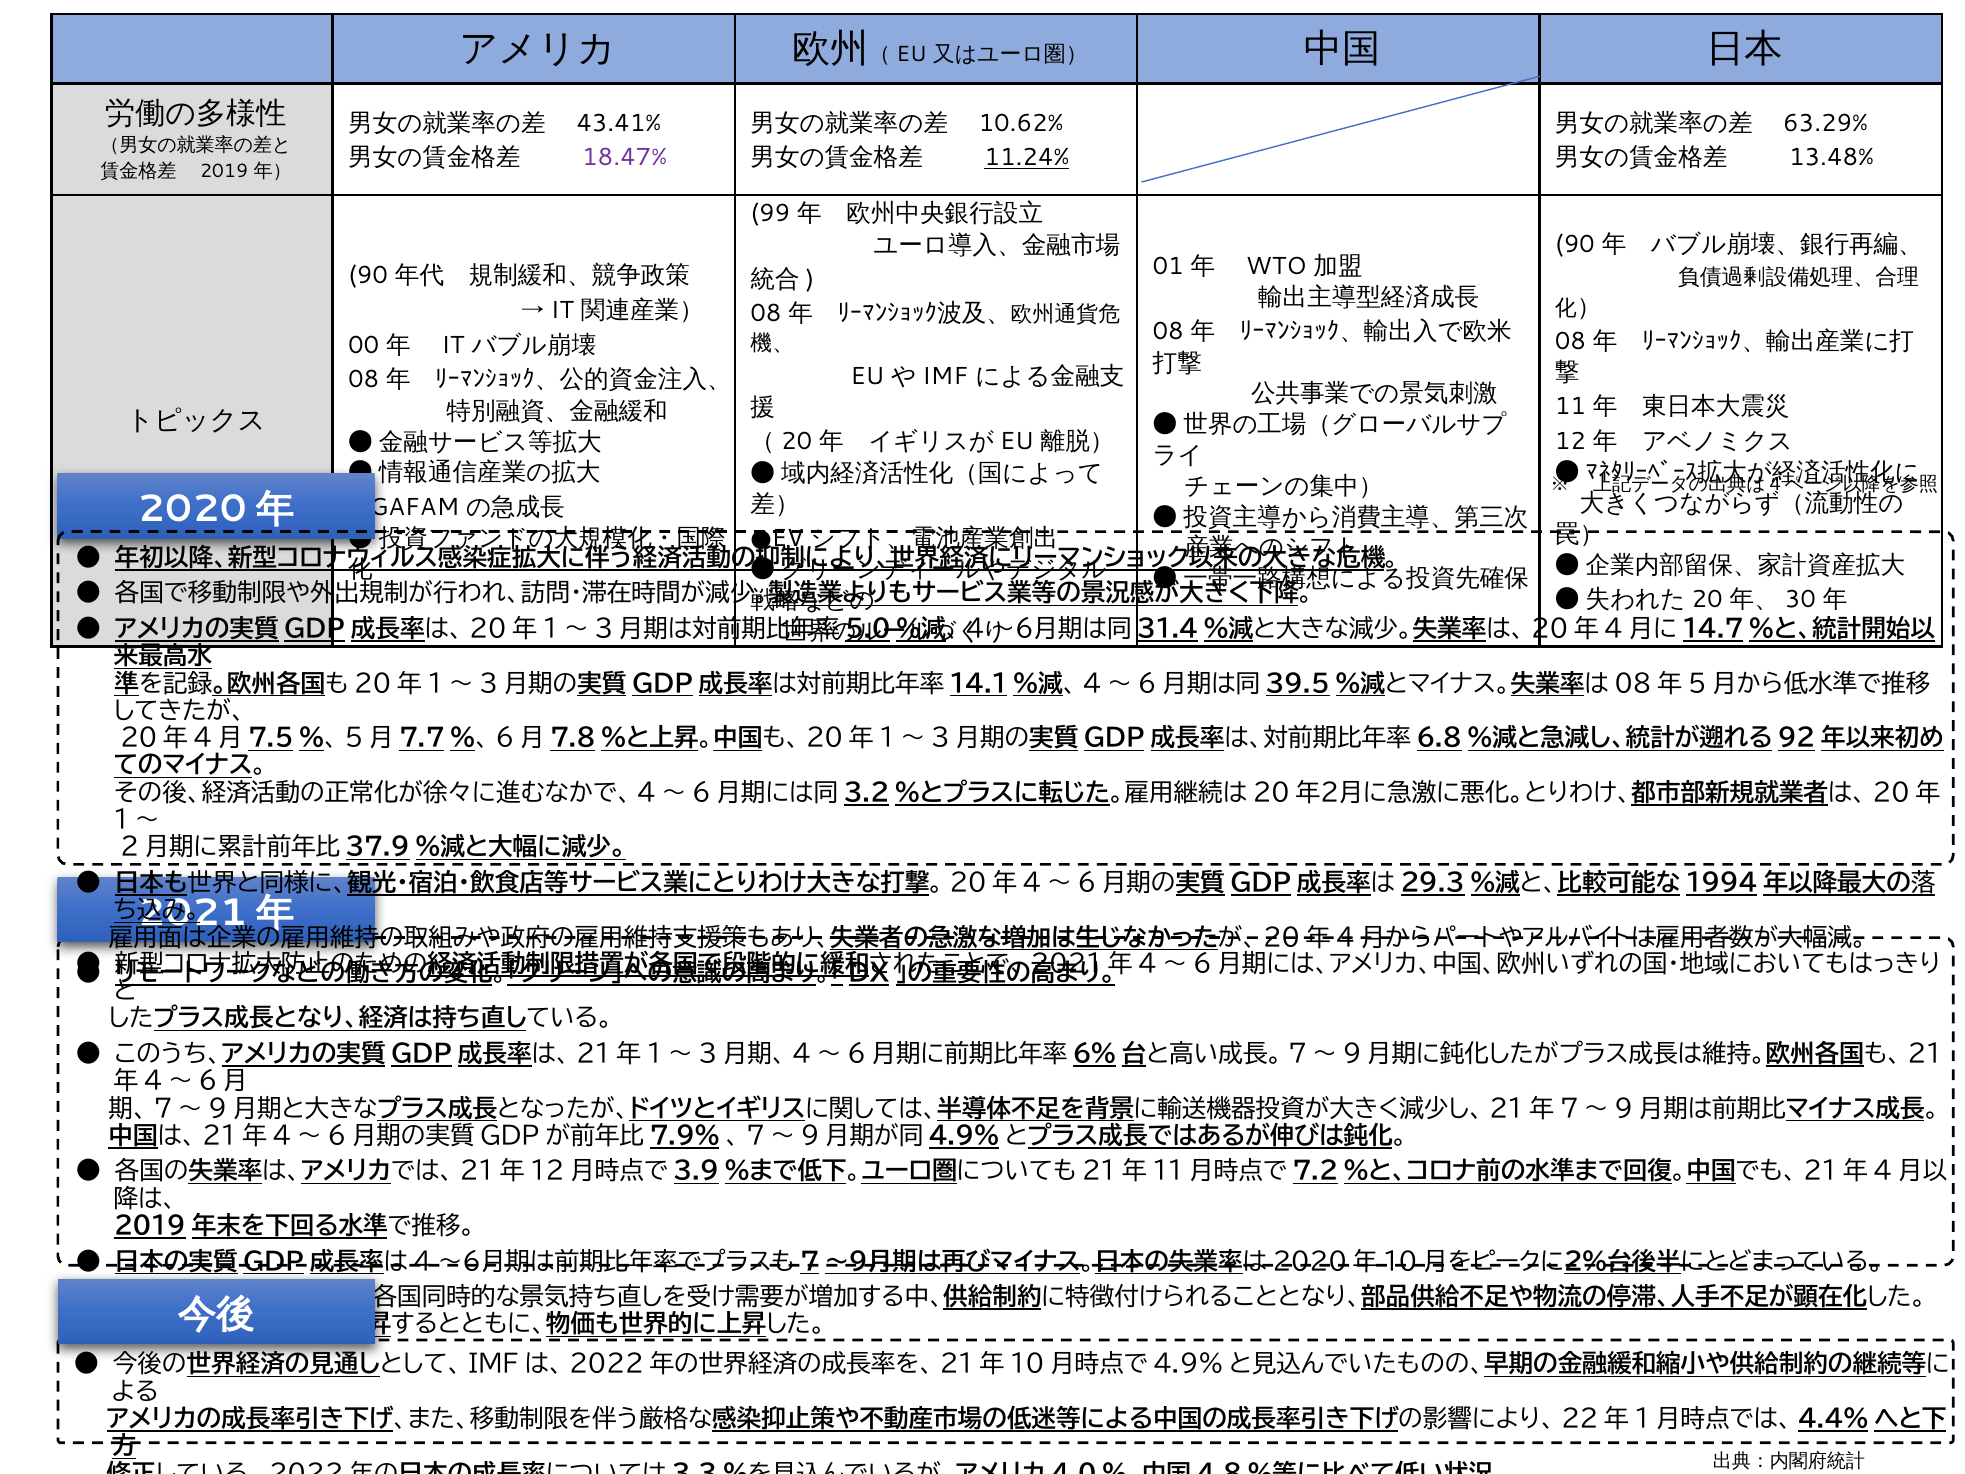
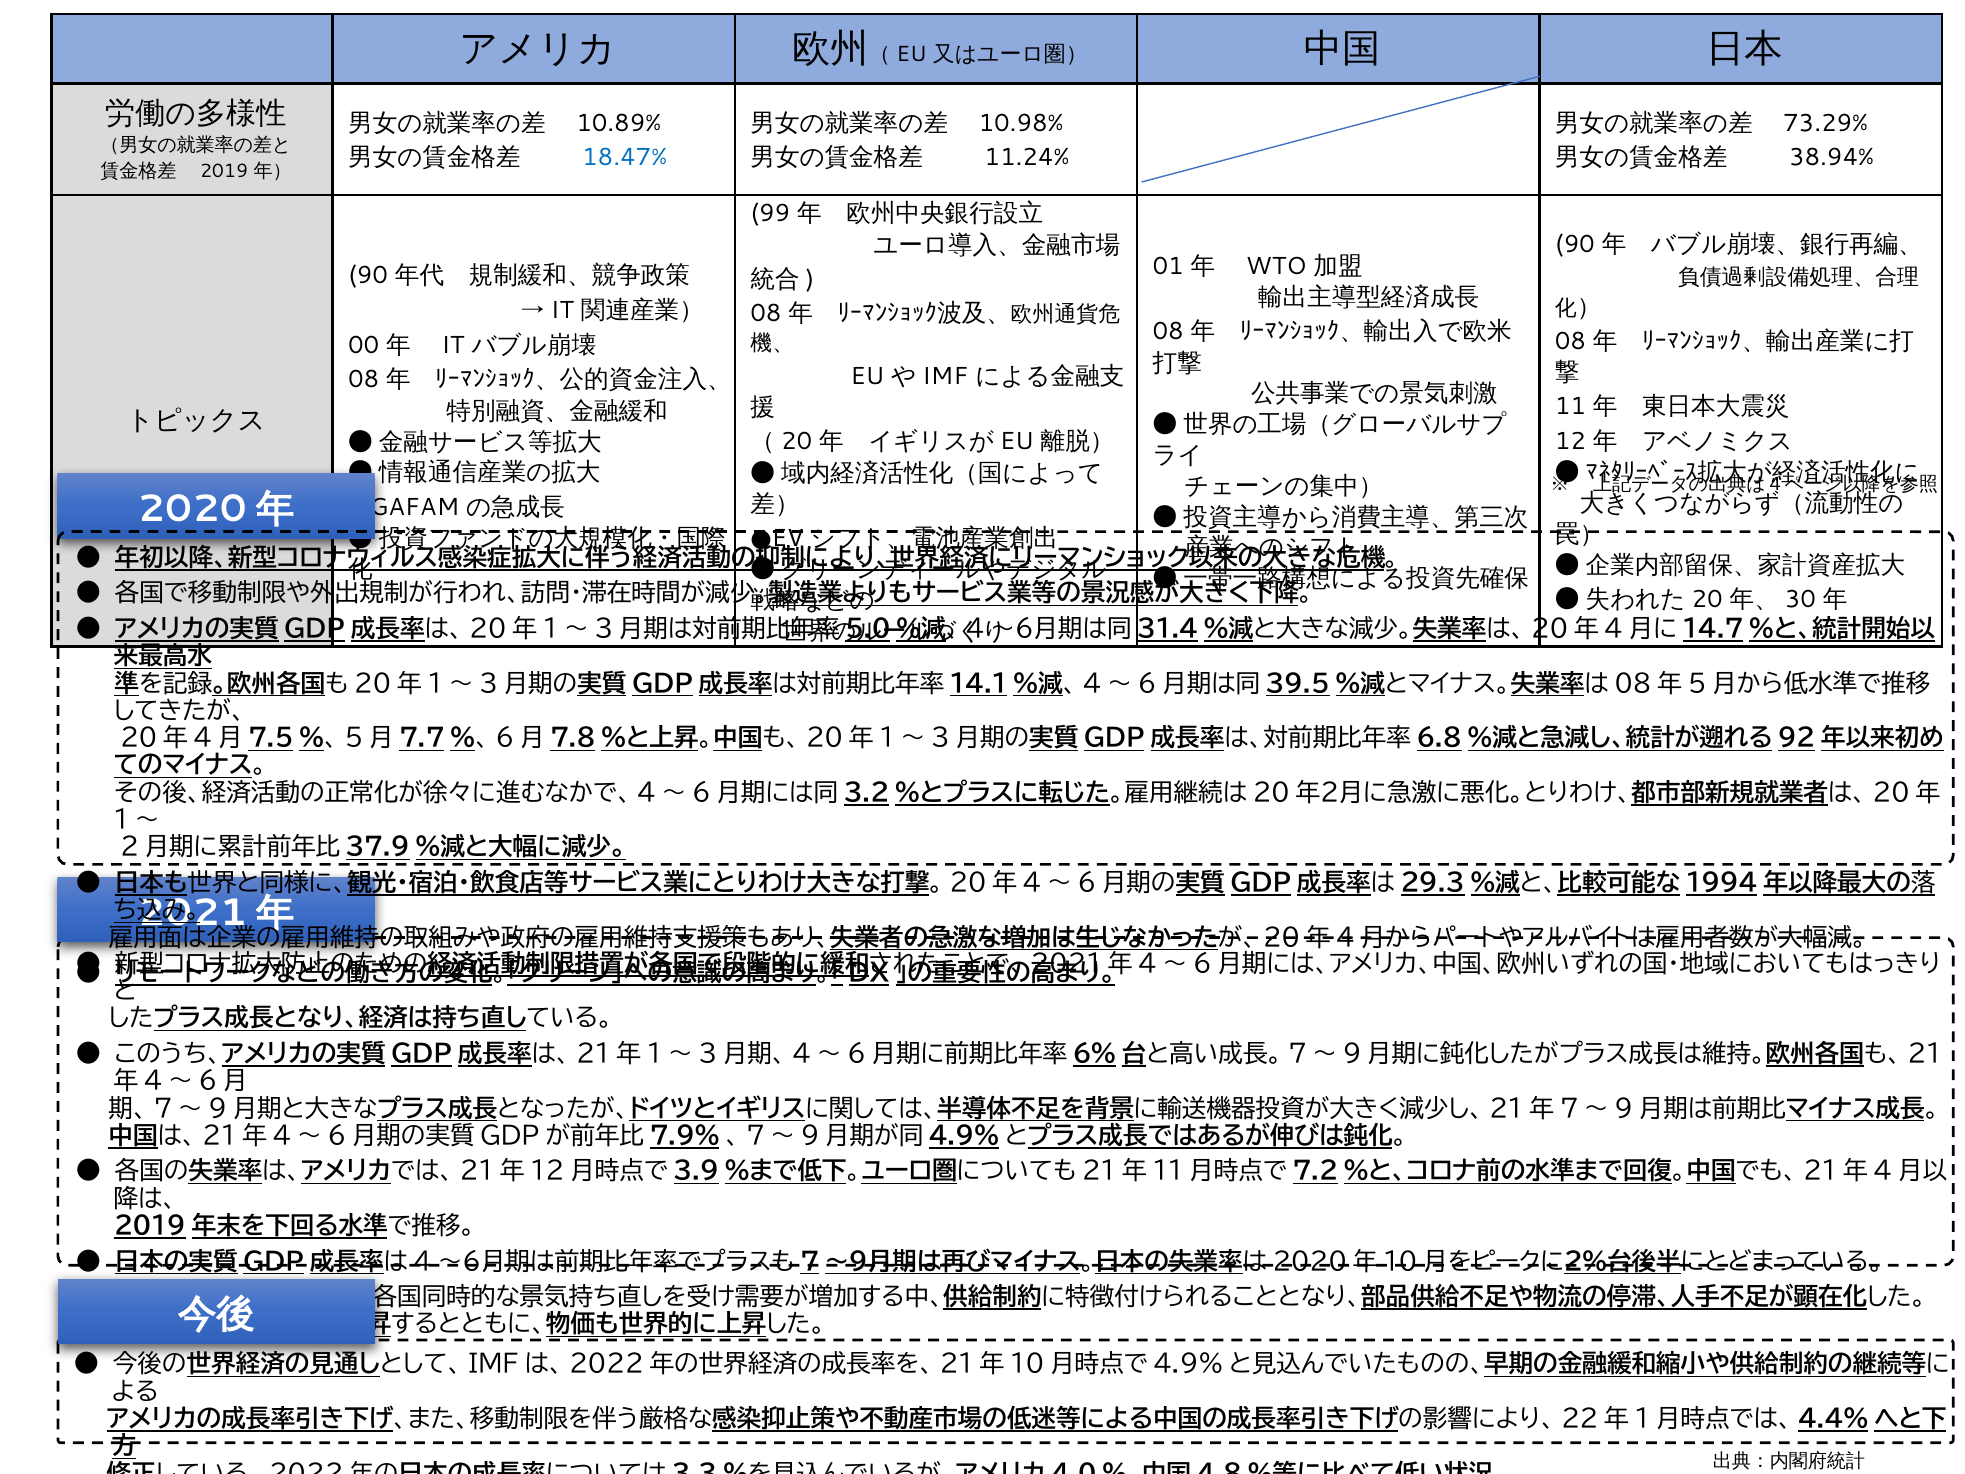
43.41%: 43.41% -> 10.89% (619, 123)
10.62%: 10.62% -> 10.98% (1021, 123)
63.29%: 63.29% -> 73.29% (1826, 123)
18.47% colour: purple -> blue (625, 158)
11.24% underline: present -> none (1027, 158)
13.48%: 13.48% -> 38.94% (1832, 158)
